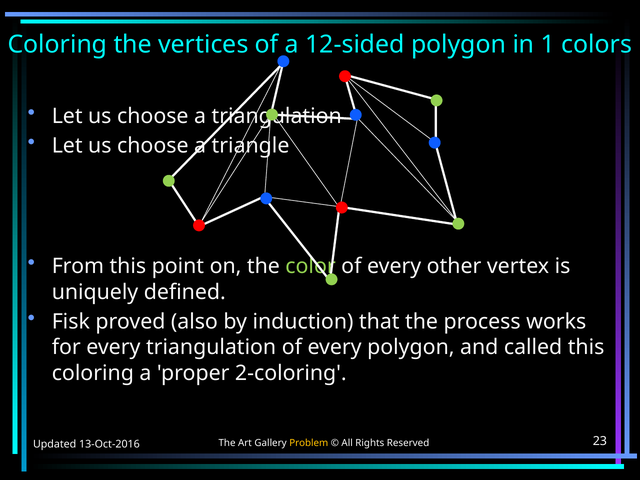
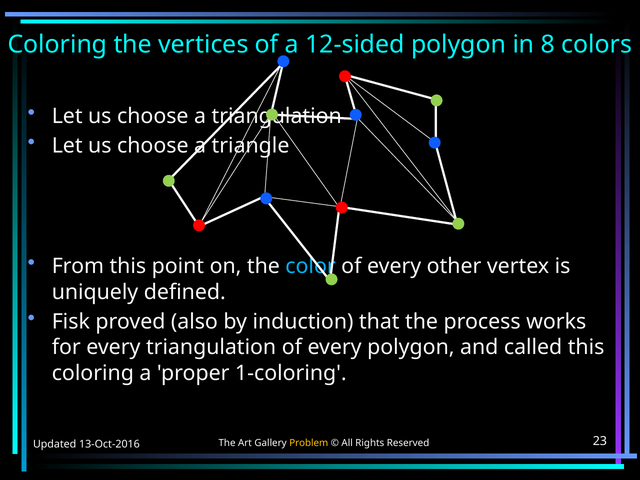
1: 1 -> 8 (548, 45)
color colour: light green -> light blue (311, 266)
2-coloring: 2-coloring -> 1-coloring (291, 373)
